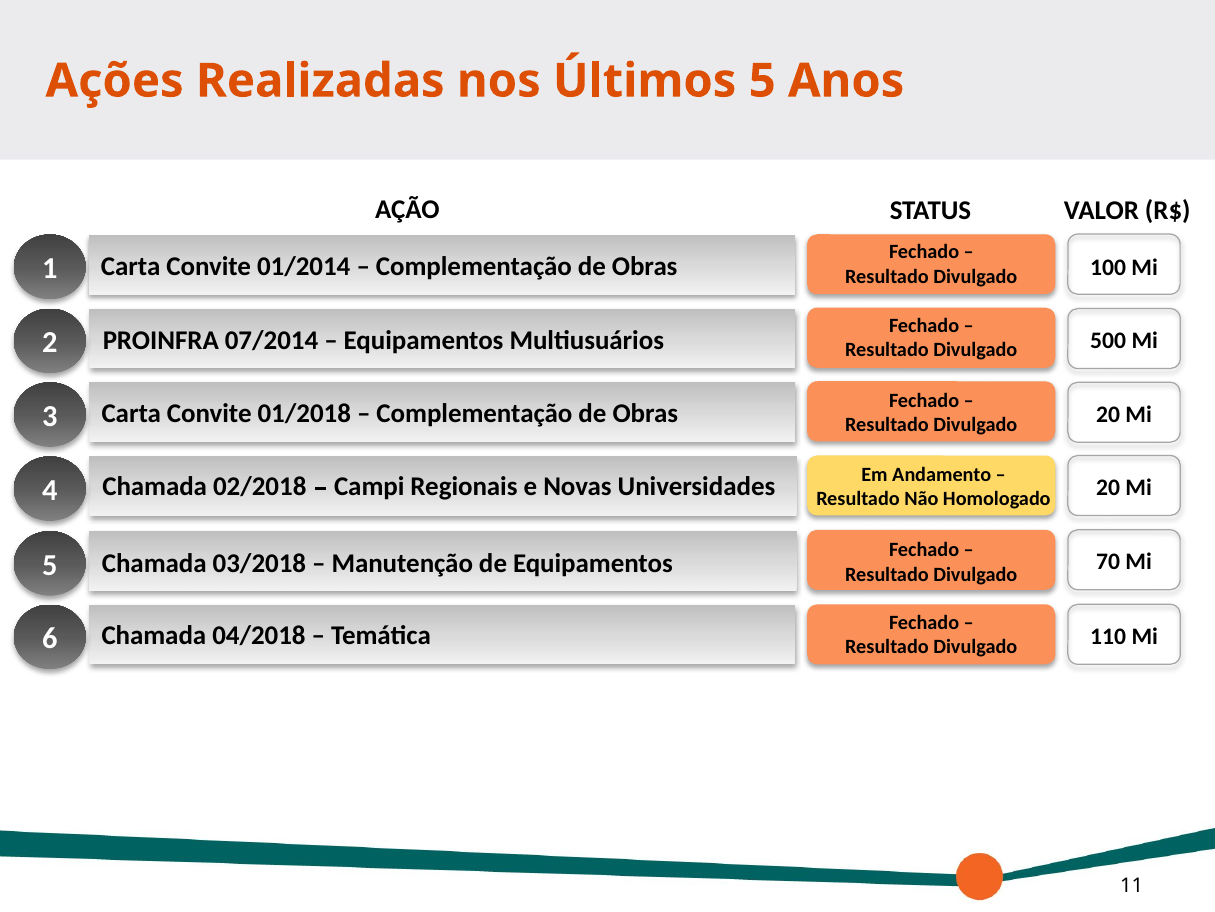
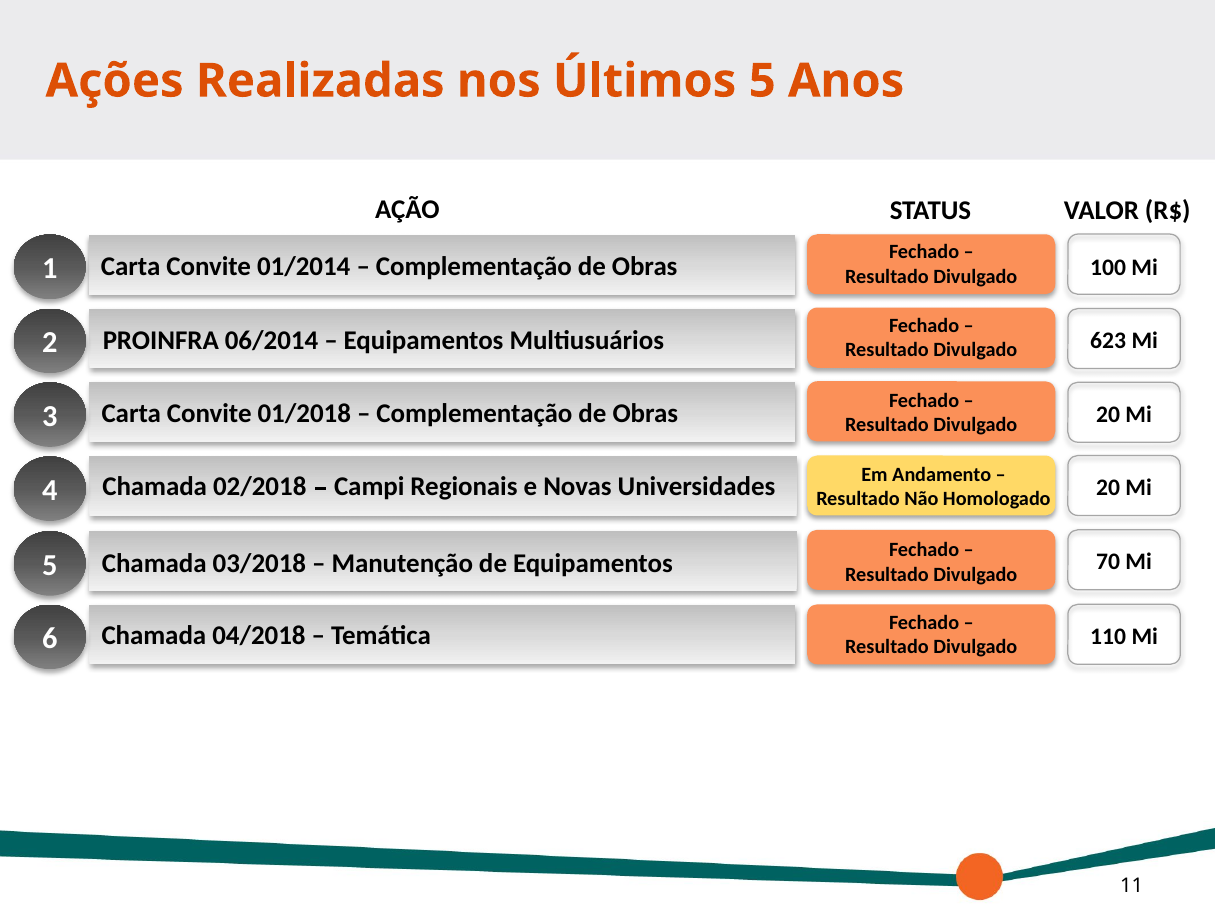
07/2014: 07/2014 -> 06/2014 (272, 340)
500: 500 -> 623 (1108, 340)
